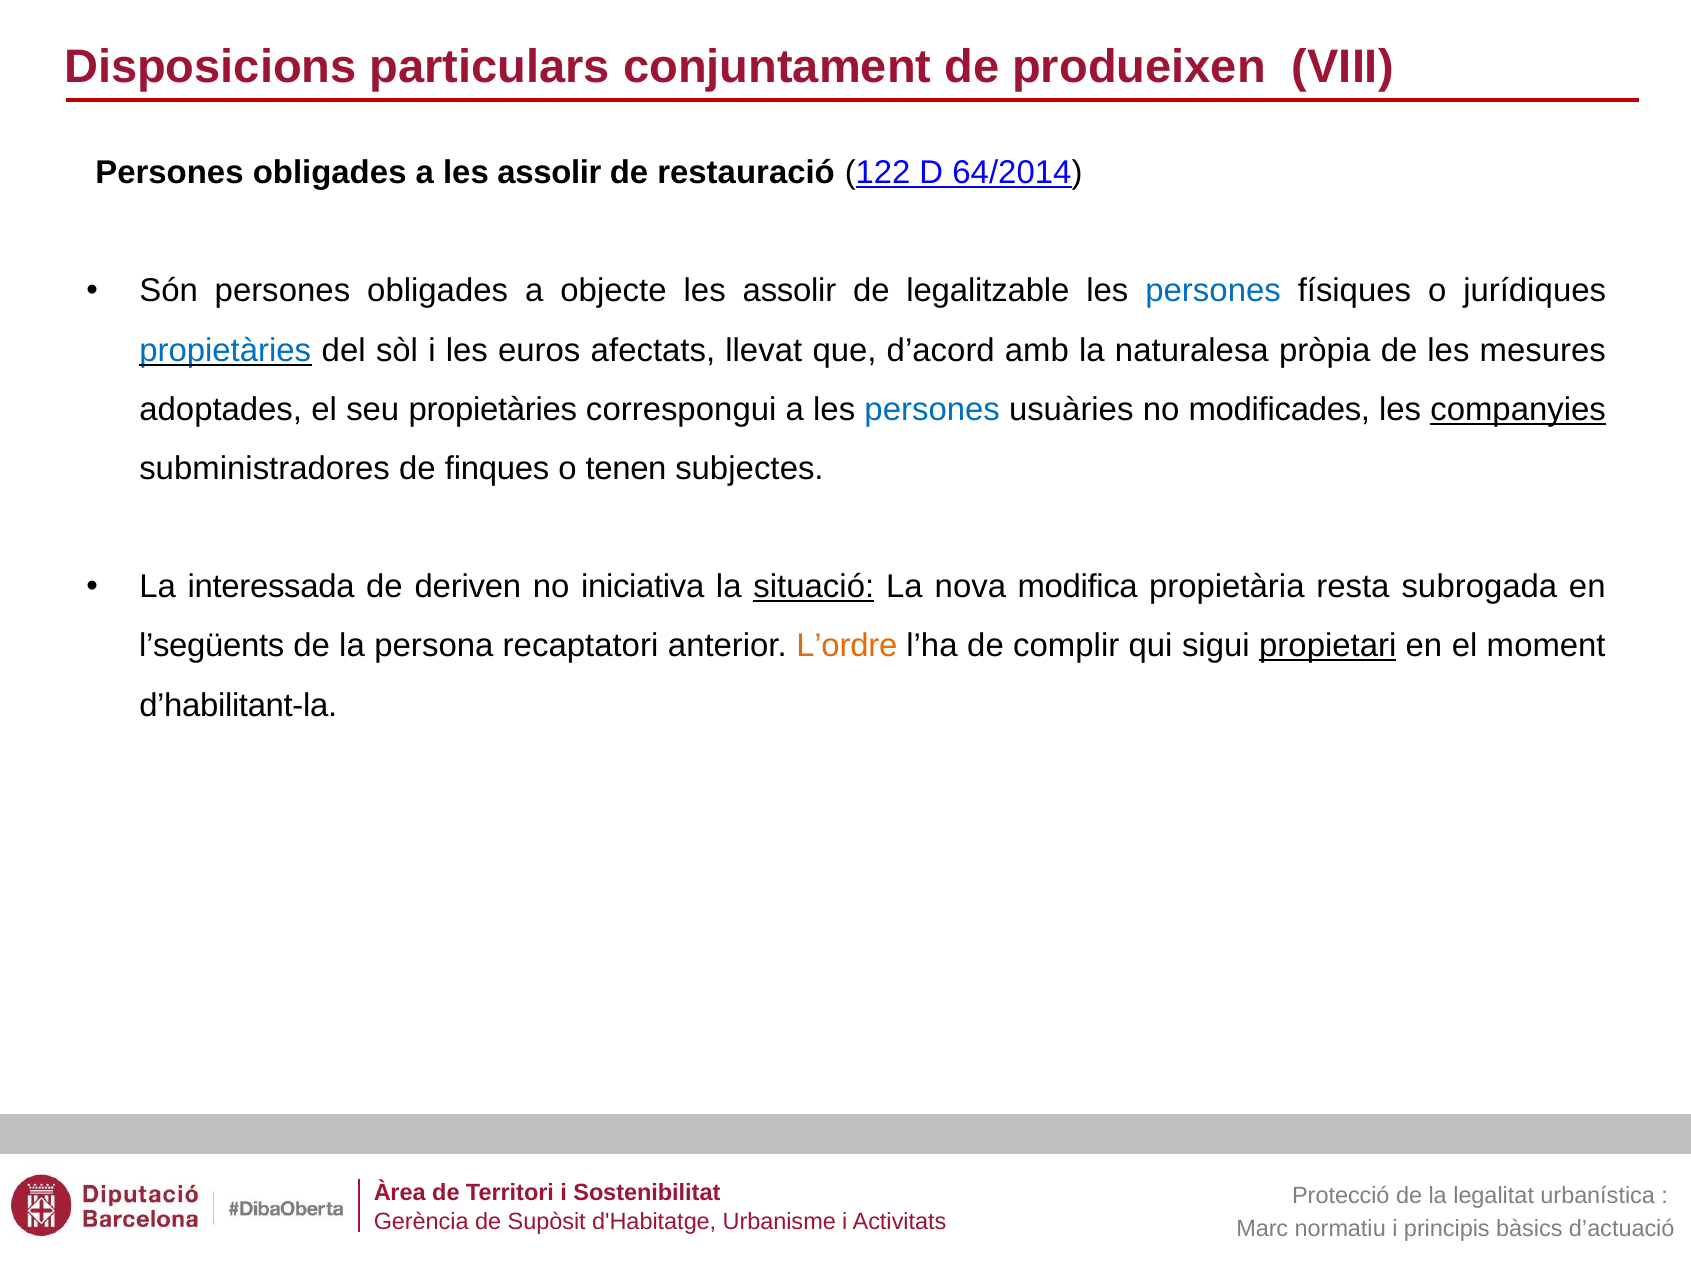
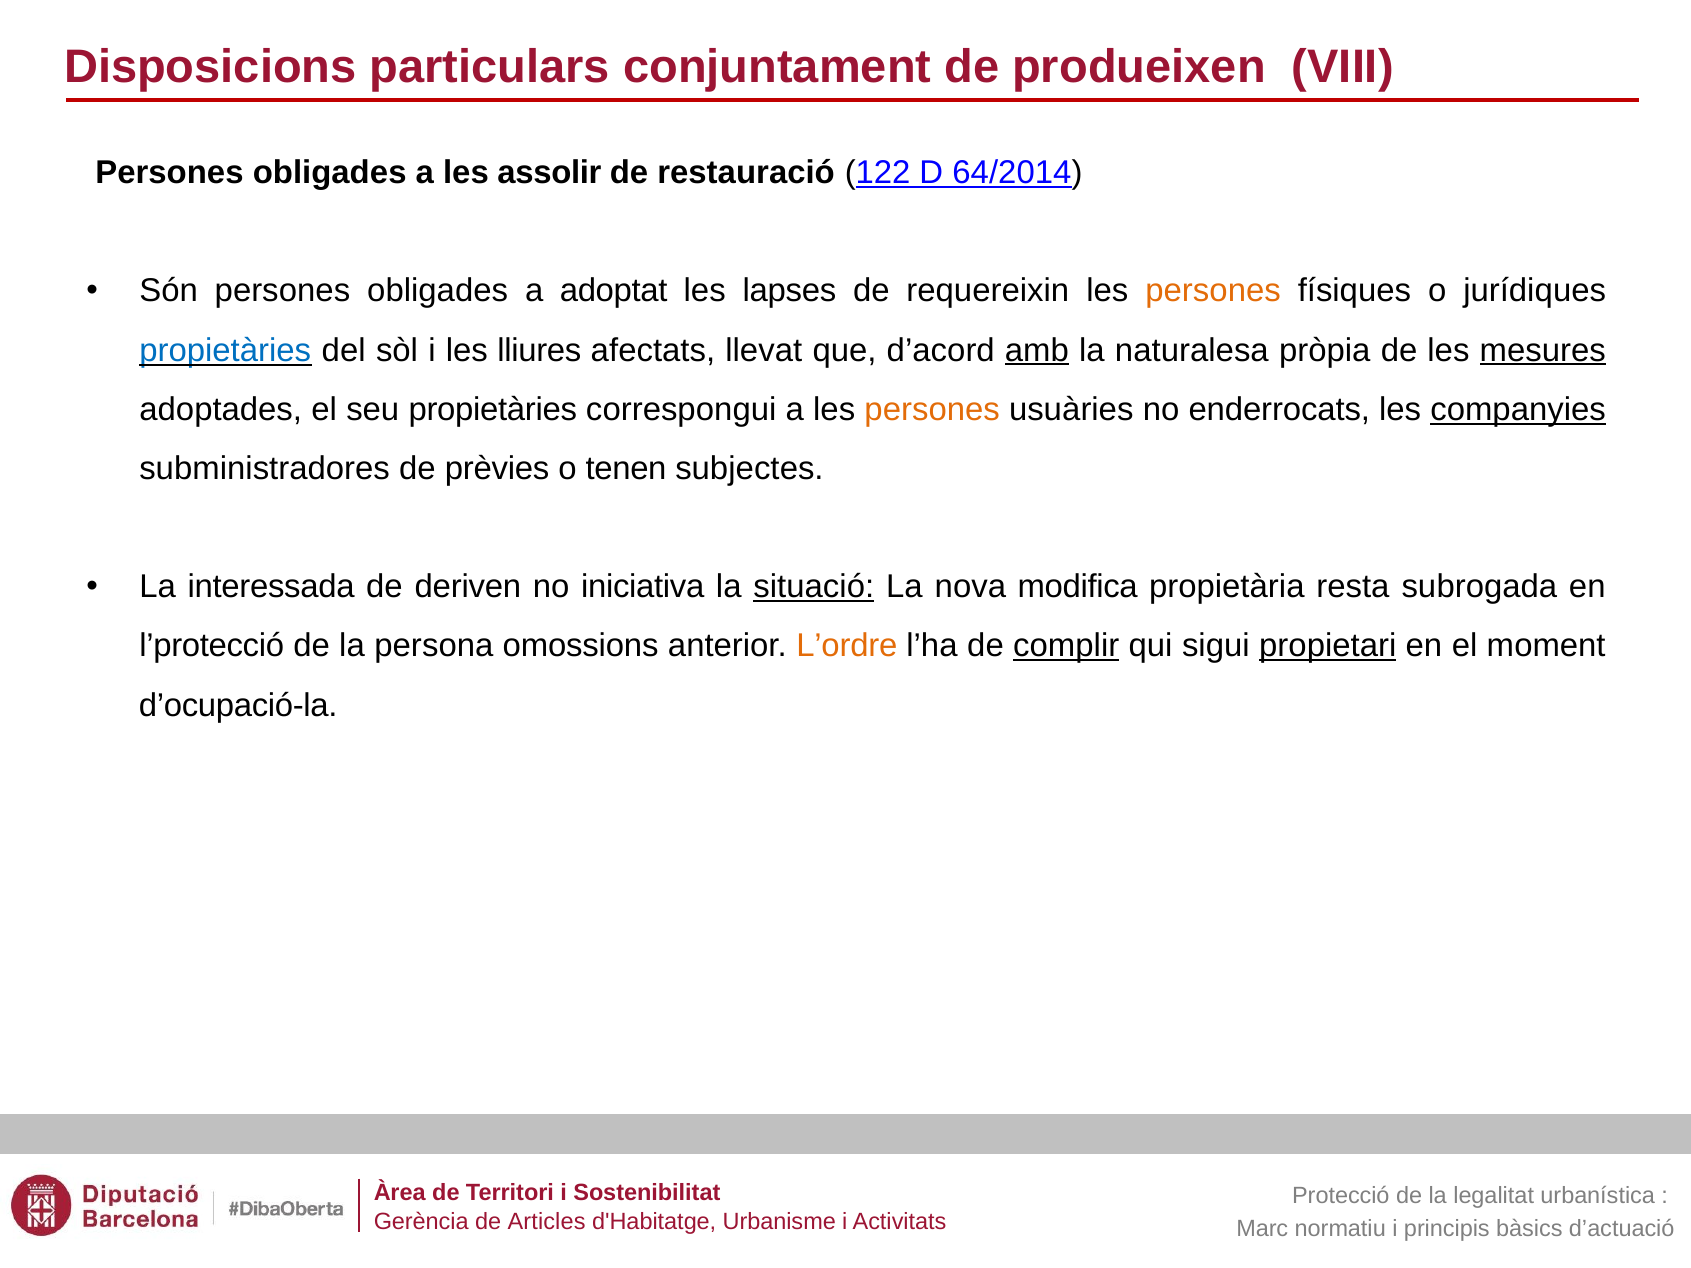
objecte: objecte -> adoptat (614, 291)
assolir: assolir -> lapses (790, 291)
legalitzable: legalitzable -> requereixin (988, 291)
persones colour: blue -> orange (1213, 291)
euros: euros -> lliures (539, 350)
amb underline: none -> present (1037, 350)
mesures underline: none -> present (1543, 350)
persones colour: blue -> orange (932, 410)
modificades: modificades -> enderrocats (1279, 410)
finques: finques -> prèvies (497, 469)
l’següents: l’següents -> l’protecció (212, 646)
recaptatori: recaptatori -> omossions (581, 646)
complir underline: none -> present (1066, 646)
d’habilitant-la: d’habilitant-la -> d’ocupació-la (238, 705)
Supòsit: Supòsit -> Articles (547, 1222)
